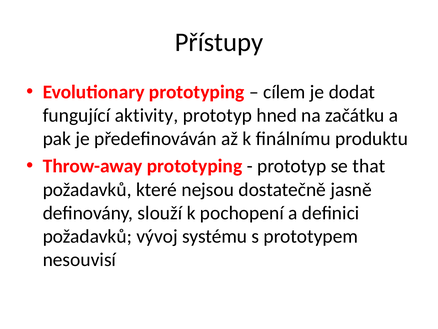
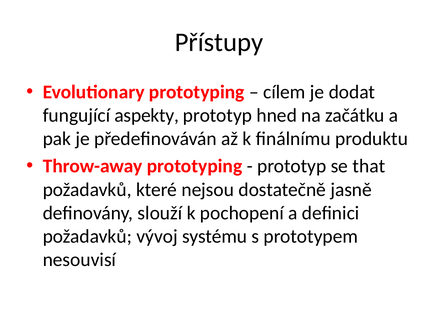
aktivity: aktivity -> aspekty (147, 115)
